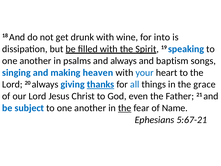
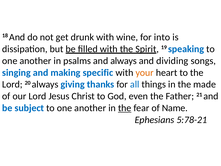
baptism: baptism -> dividing (172, 61)
heaven: heaven -> specific (98, 72)
your colour: blue -> orange (145, 72)
thanks underline: present -> none (101, 84)
grace: grace -> made (205, 84)
5:67-21: 5:67-21 -> 5:78-21 (192, 120)
